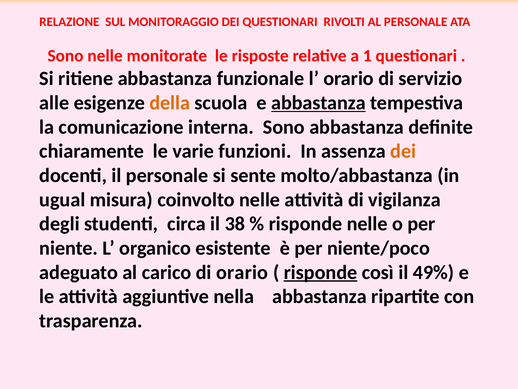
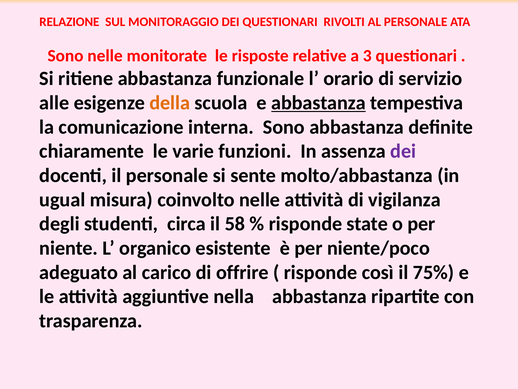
1: 1 -> 3 (367, 56)
dei colour: orange -> purple (403, 151)
38: 38 -> 58 (235, 224)
risponde nelle: nelle -> state (367, 224)
di orario: orario -> offrire (242, 272)
risponde underline: present -> none (321, 272)
49%: 49% -> 75% (434, 272)
